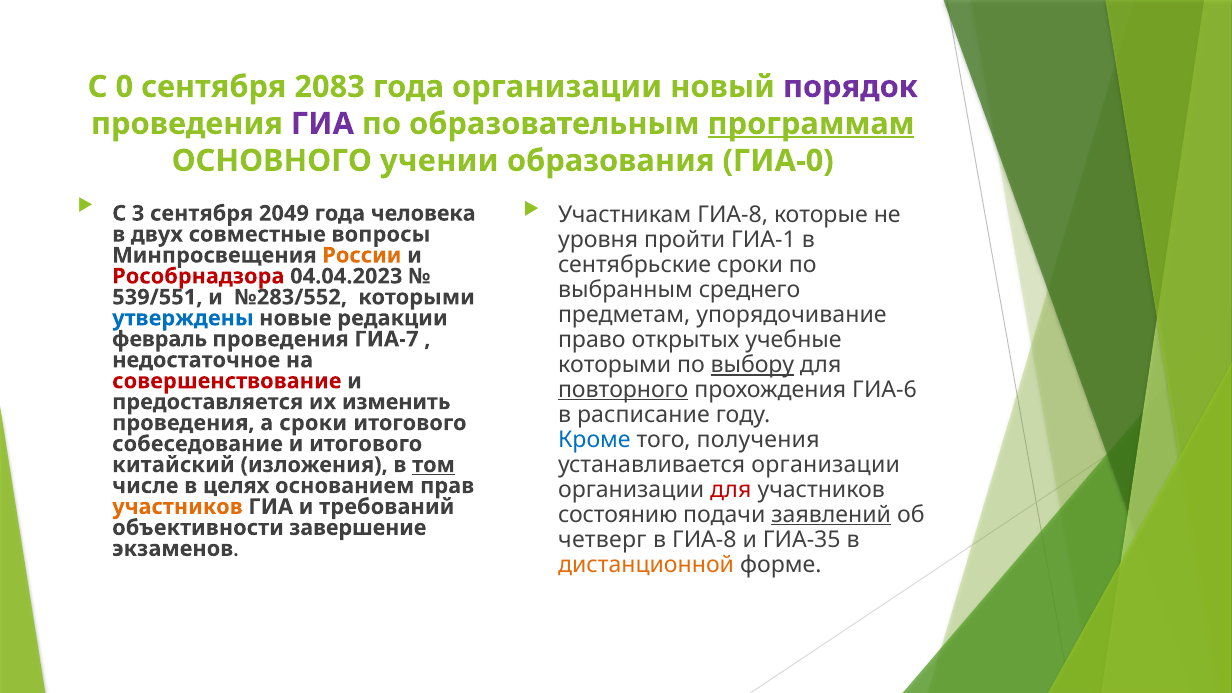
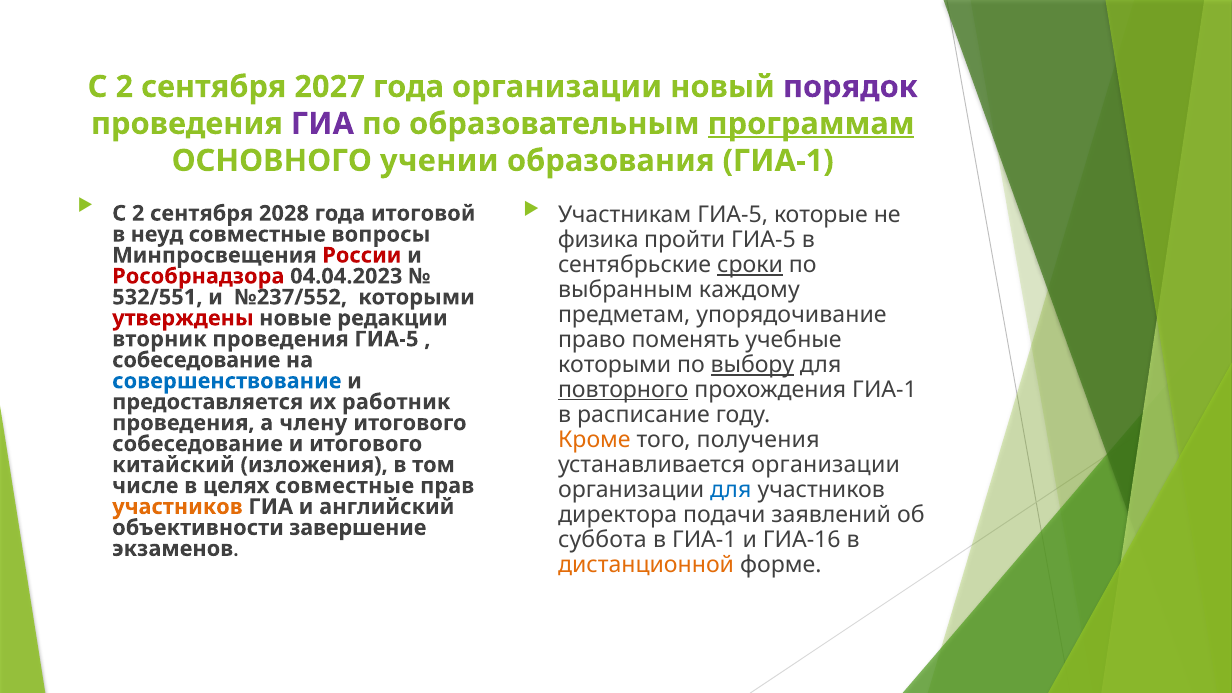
0: 0 -> 2 (124, 87)
2083: 2083 -> 2027 (330, 87)
образования ГИА-0: ГИА-0 -> ГИА-1 (778, 161)
Участникам ГИА-8: ГИА-8 -> ГИА-5 (733, 215)
3: 3 -> 2 (138, 213)
2049: 2049 -> 2028 (284, 213)
человека: человека -> итоговой (423, 213)
двух: двух -> неуд (157, 234)
уровня: уровня -> физика (598, 240)
пройти ГИА-1: ГИА-1 -> ГИА-5 (764, 240)
России colour: orange -> red (362, 255)
сроки underline: none -> present (750, 265)
среднего: среднего -> каждому (749, 290)
539/551: 539/551 -> 532/551 (157, 297)
№283/552: №283/552 -> №237/552 (291, 297)
утверждены colour: blue -> red (183, 318)
открытых: открытых -> поменять (686, 340)
февраль: февраль -> вторник (159, 339)
проведения ГИА-7: ГИА-7 -> ГИА-5 (386, 339)
недостаточное: недостаточное -> собеседование (196, 360)
совершенствование colour: red -> blue (227, 381)
прохождения ГИА-6: ГИА-6 -> ГИА-1 (885, 390)
изменить: изменить -> работник (396, 402)
а сроки: сроки -> члену (313, 423)
Кроме colour: blue -> orange (594, 440)
том underline: present -> none (434, 465)
целях основанием: основанием -> совместные (345, 486)
для colour: red -> blue (731, 490)
требований: требований -> английский (387, 507)
состоянию: состоянию -> директора (618, 515)
заявлений underline: present -> none (831, 515)
четверг: четверг -> суббота (602, 540)
в ГИА-8: ГИА-8 -> ГИА-1 (704, 540)
ГИА-35: ГИА-35 -> ГИА-16 (802, 540)
